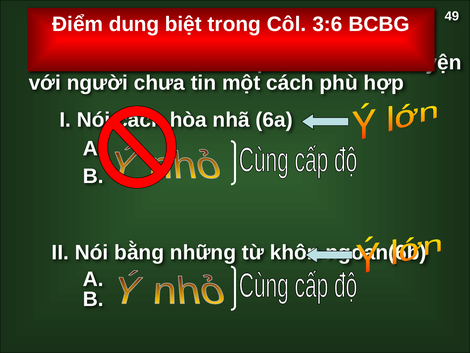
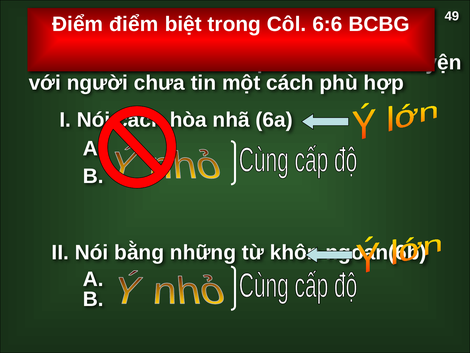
Điểm dung: dung -> điểm (134, 24)
3:6: 3:6 -> 6:6 (327, 24)
